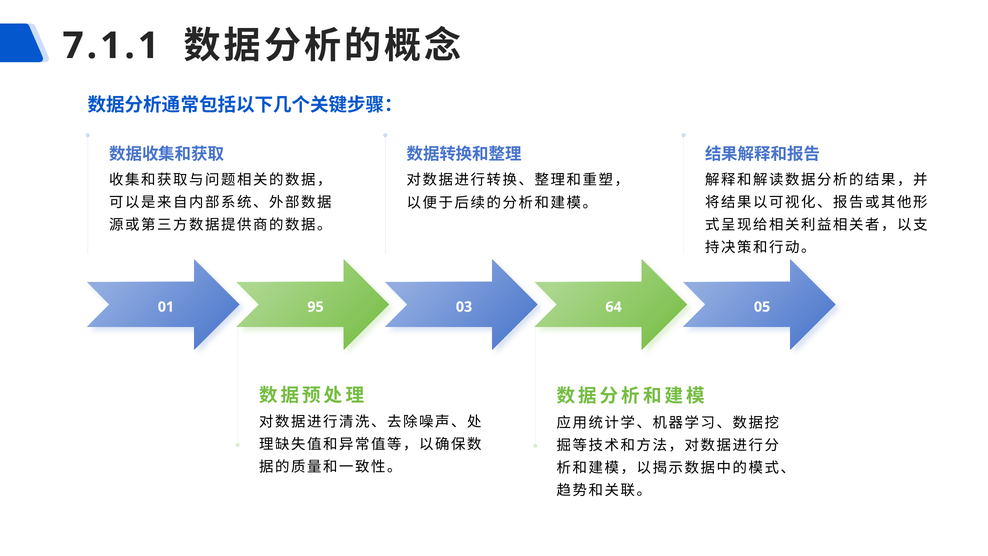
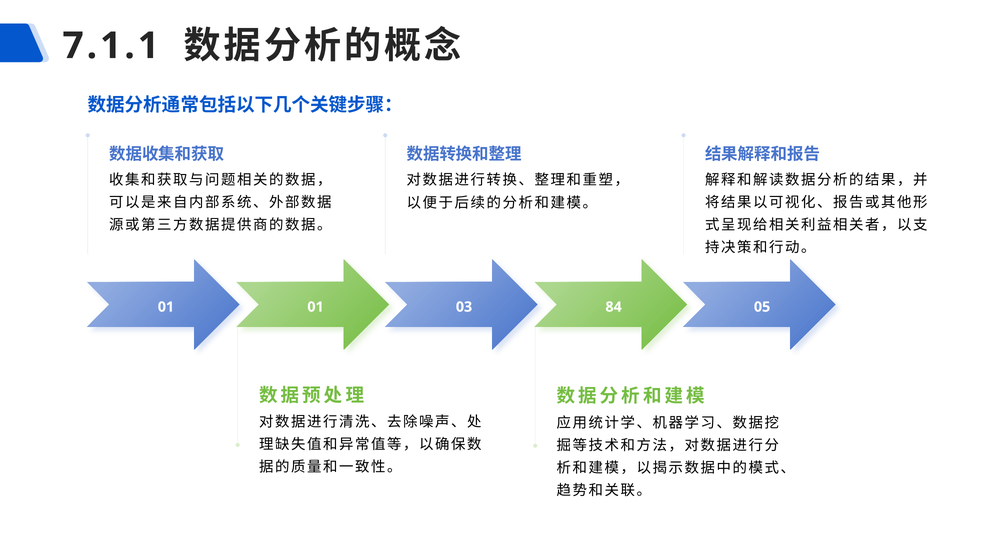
01 95: 95 -> 01 (316, 307)
64: 64 -> 84 (614, 307)
